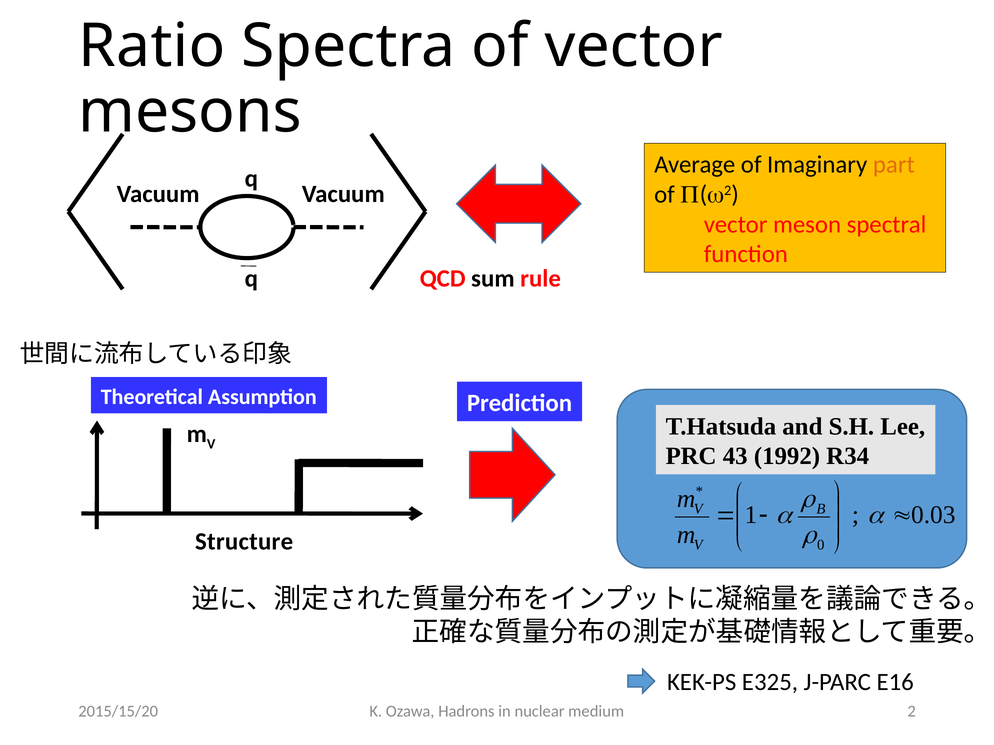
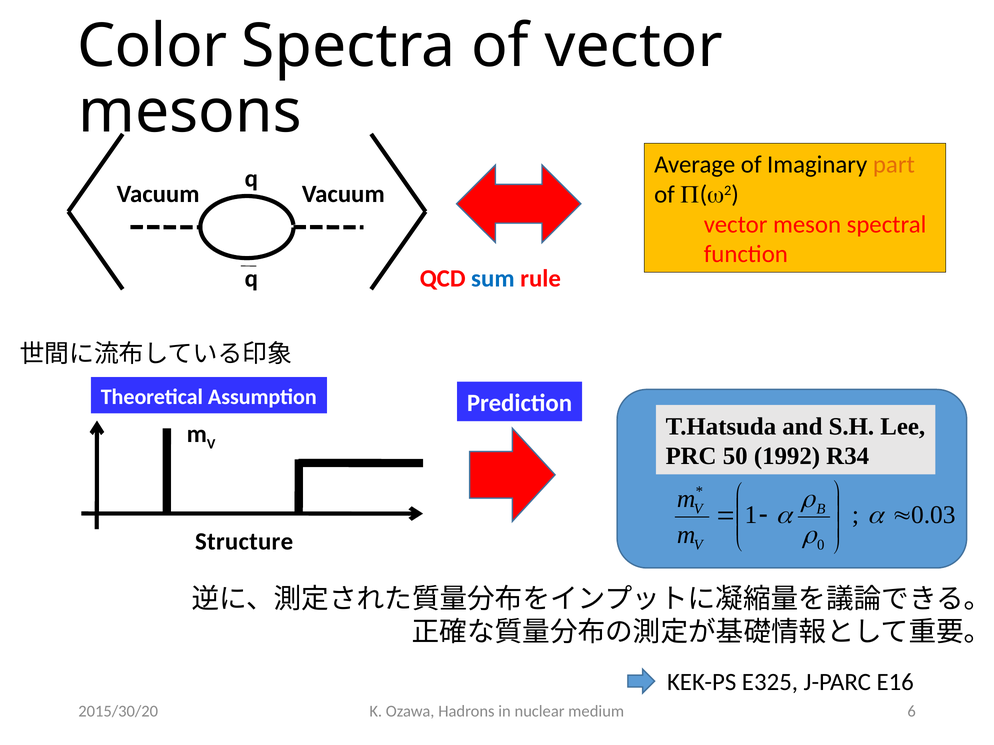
Ratio: Ratio -> Color (152, 46)
sum colour: black -> blue (493, 279)
43: 43 -> 50 (735, 457)
2015/15/20: 2015/15/20 -> 2015/30/20 (118, 712)
2: 2 -> 6 (912, 712)
